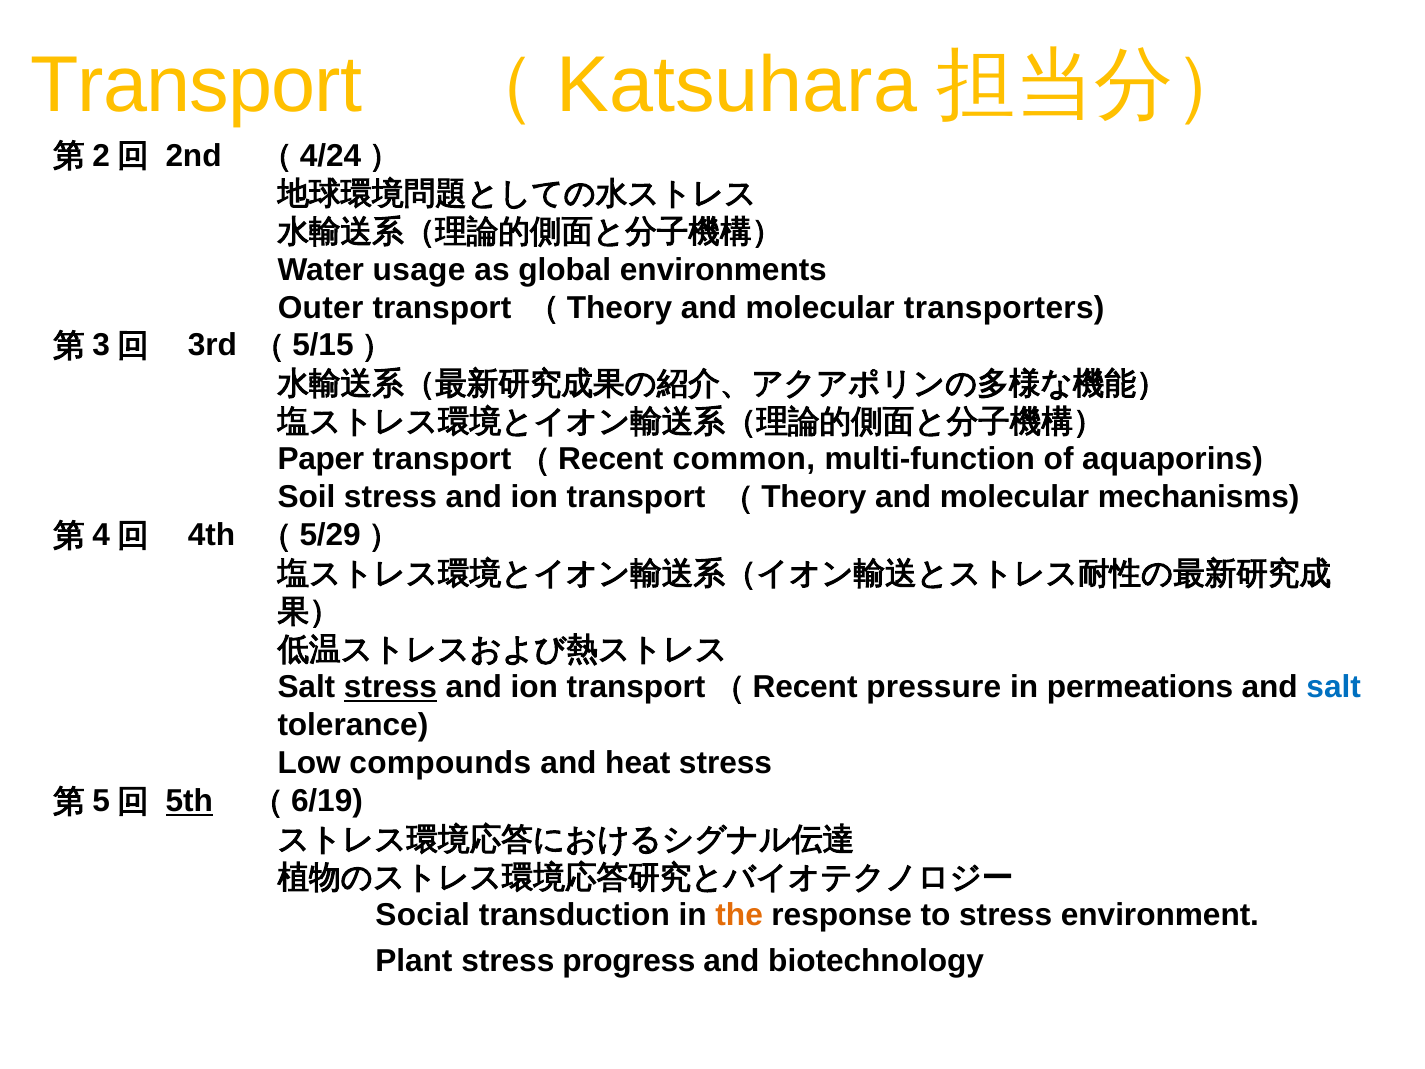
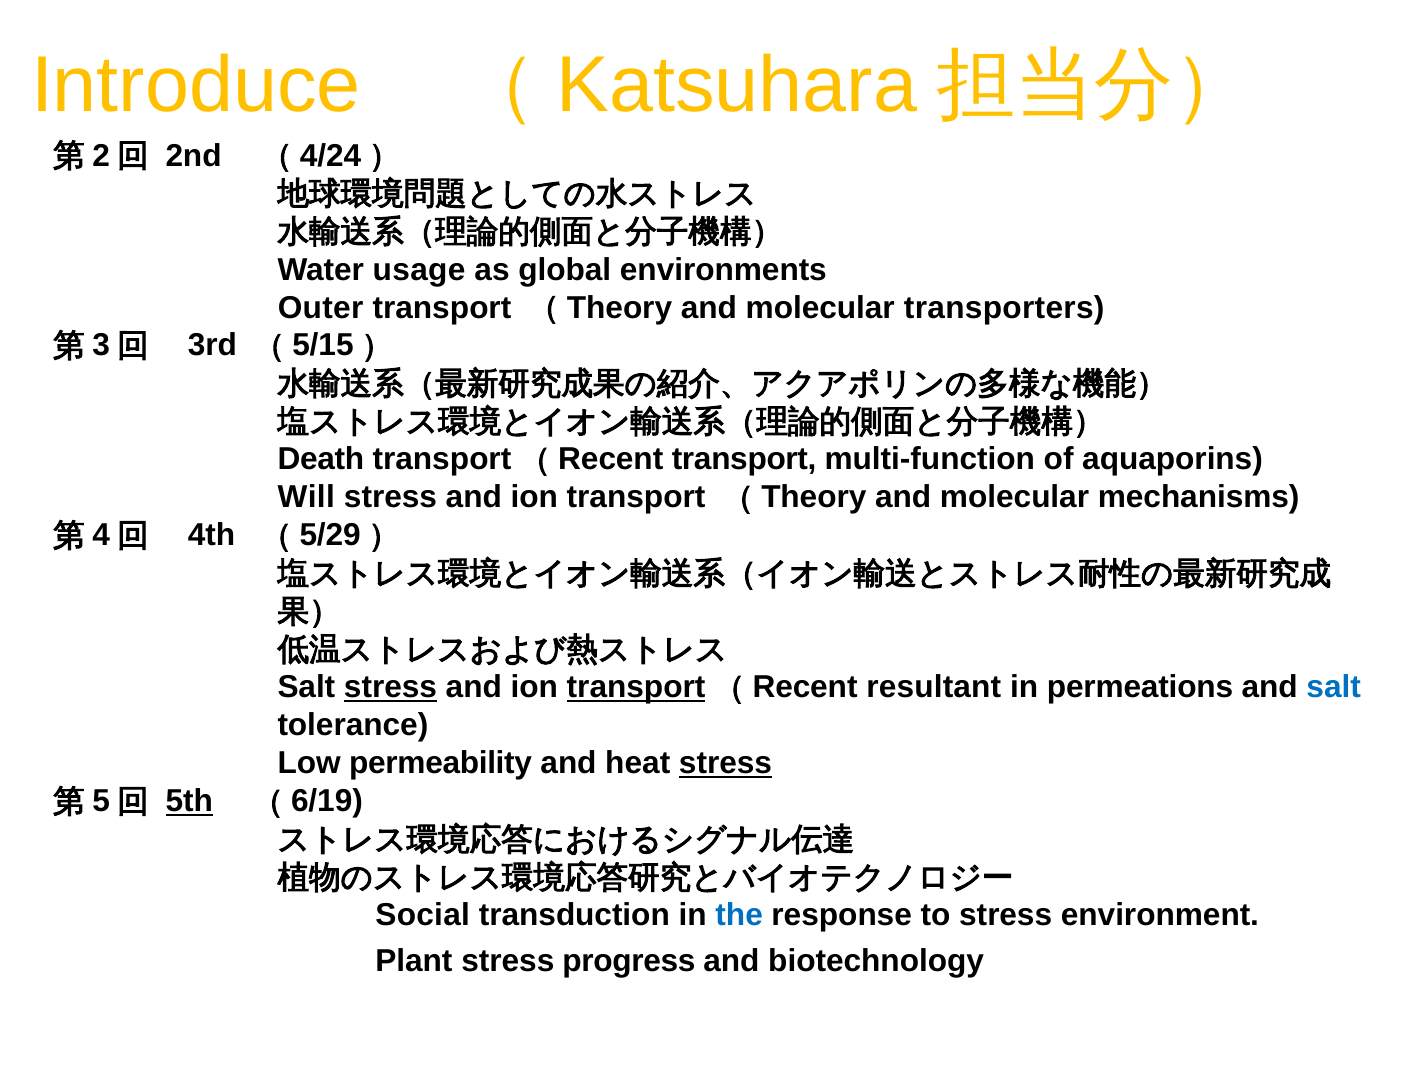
Transport: Transport -> Introduce (196, 85)
Paper: Paper -> Death (321, 459)
transport（Recent common: common -> transport (744, 459)
Soil: Soil -> Will (306, 497)
transport underline: none -> present (636, 687)
pressure: pressure -> resultant (934, 687)
compounds: compounds -> permeability (441, 763)
stress underline: none -> present (726, 763)
the colour: orange -> blue (739, 915)
